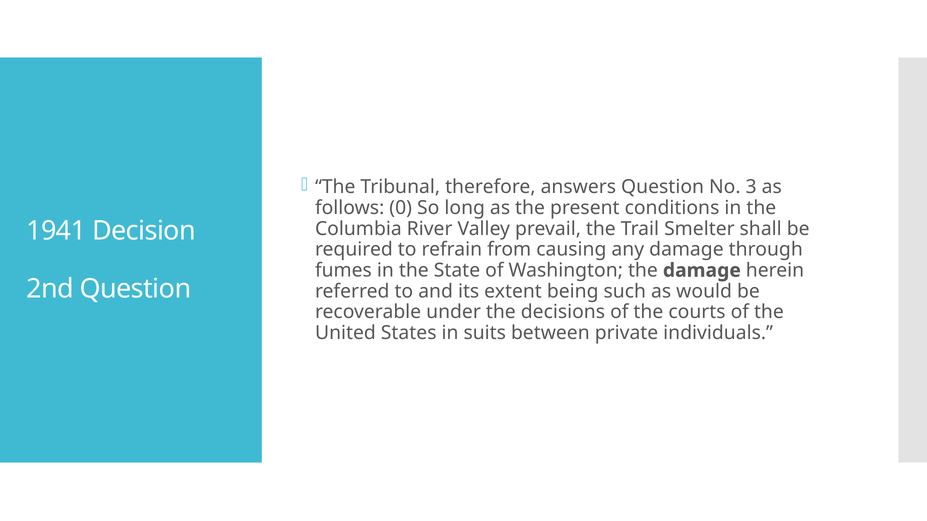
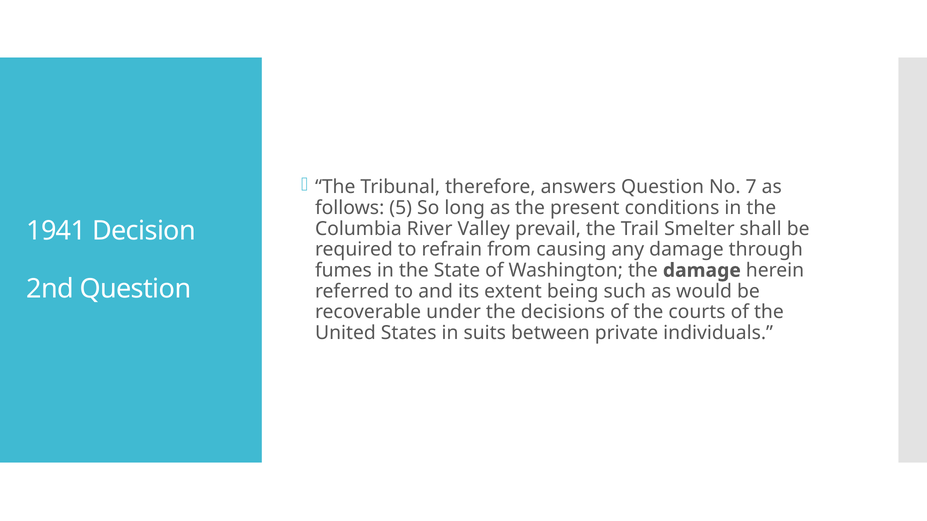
3: 3 -> 7 (751, 187)
0: 0 -> 5 (401, 208)
